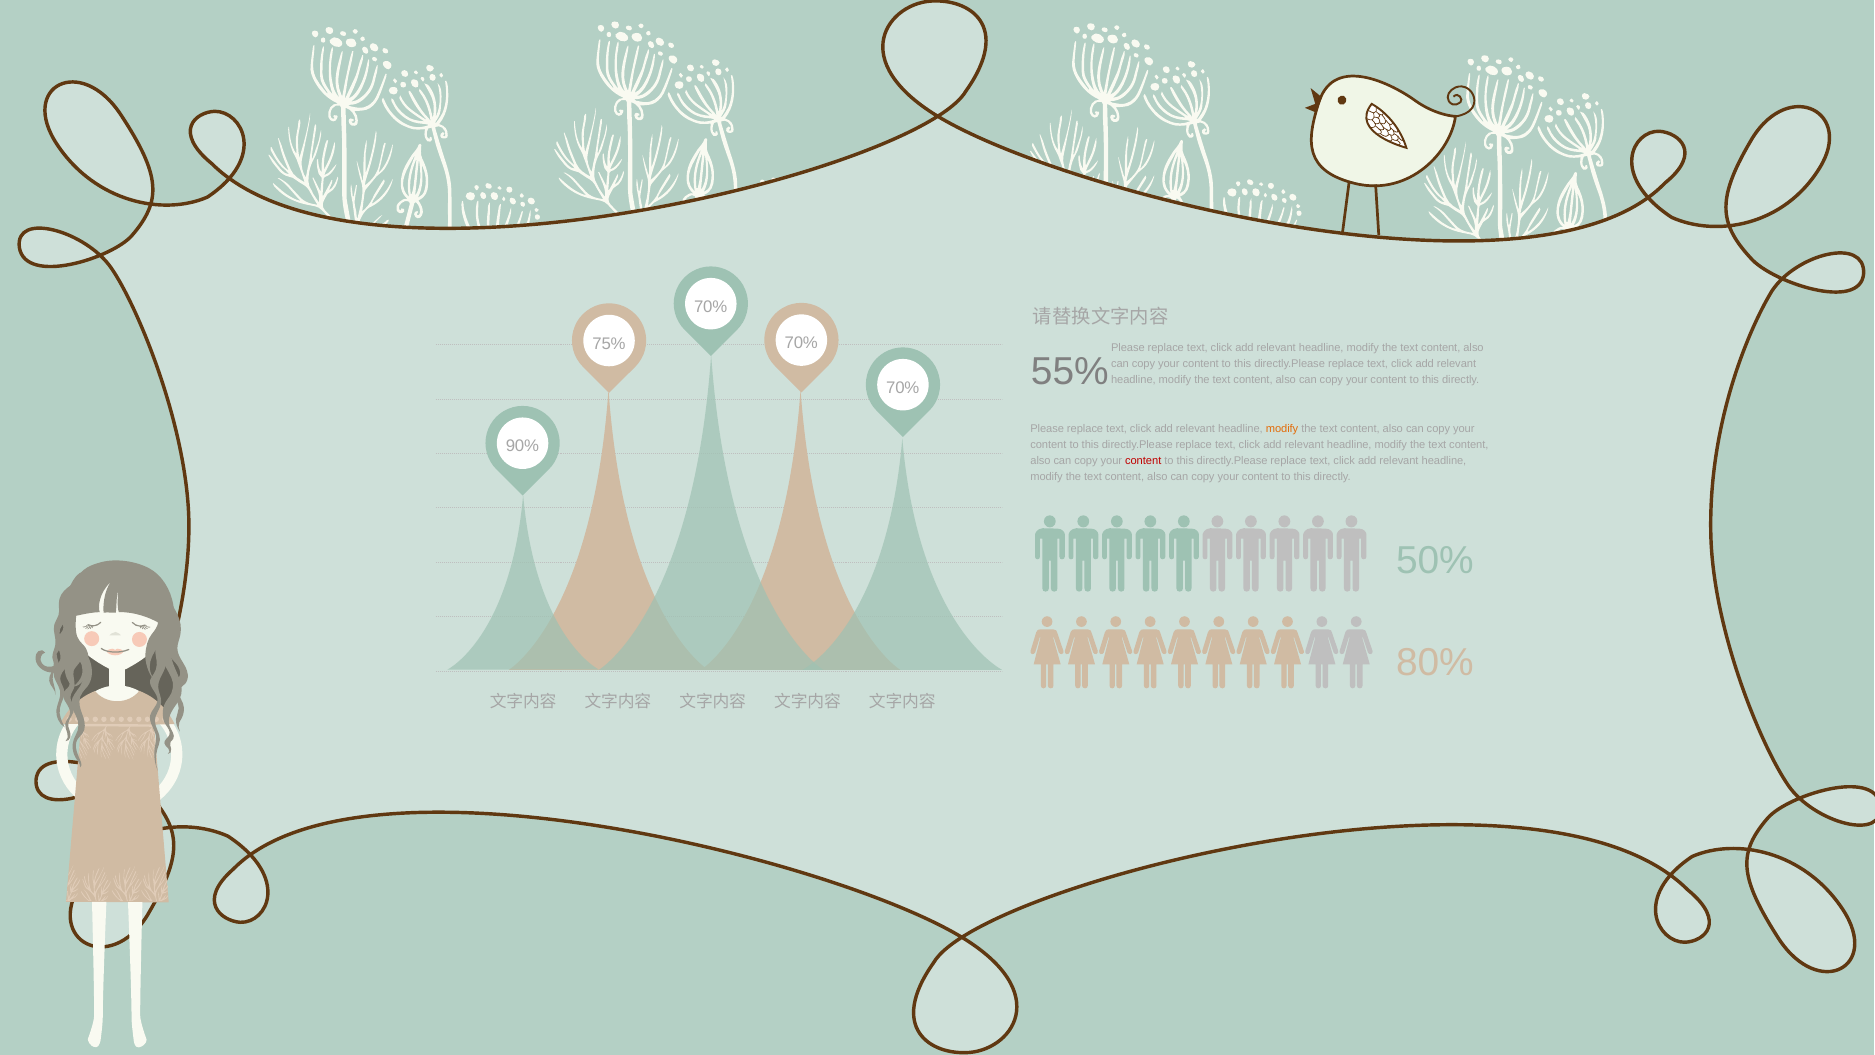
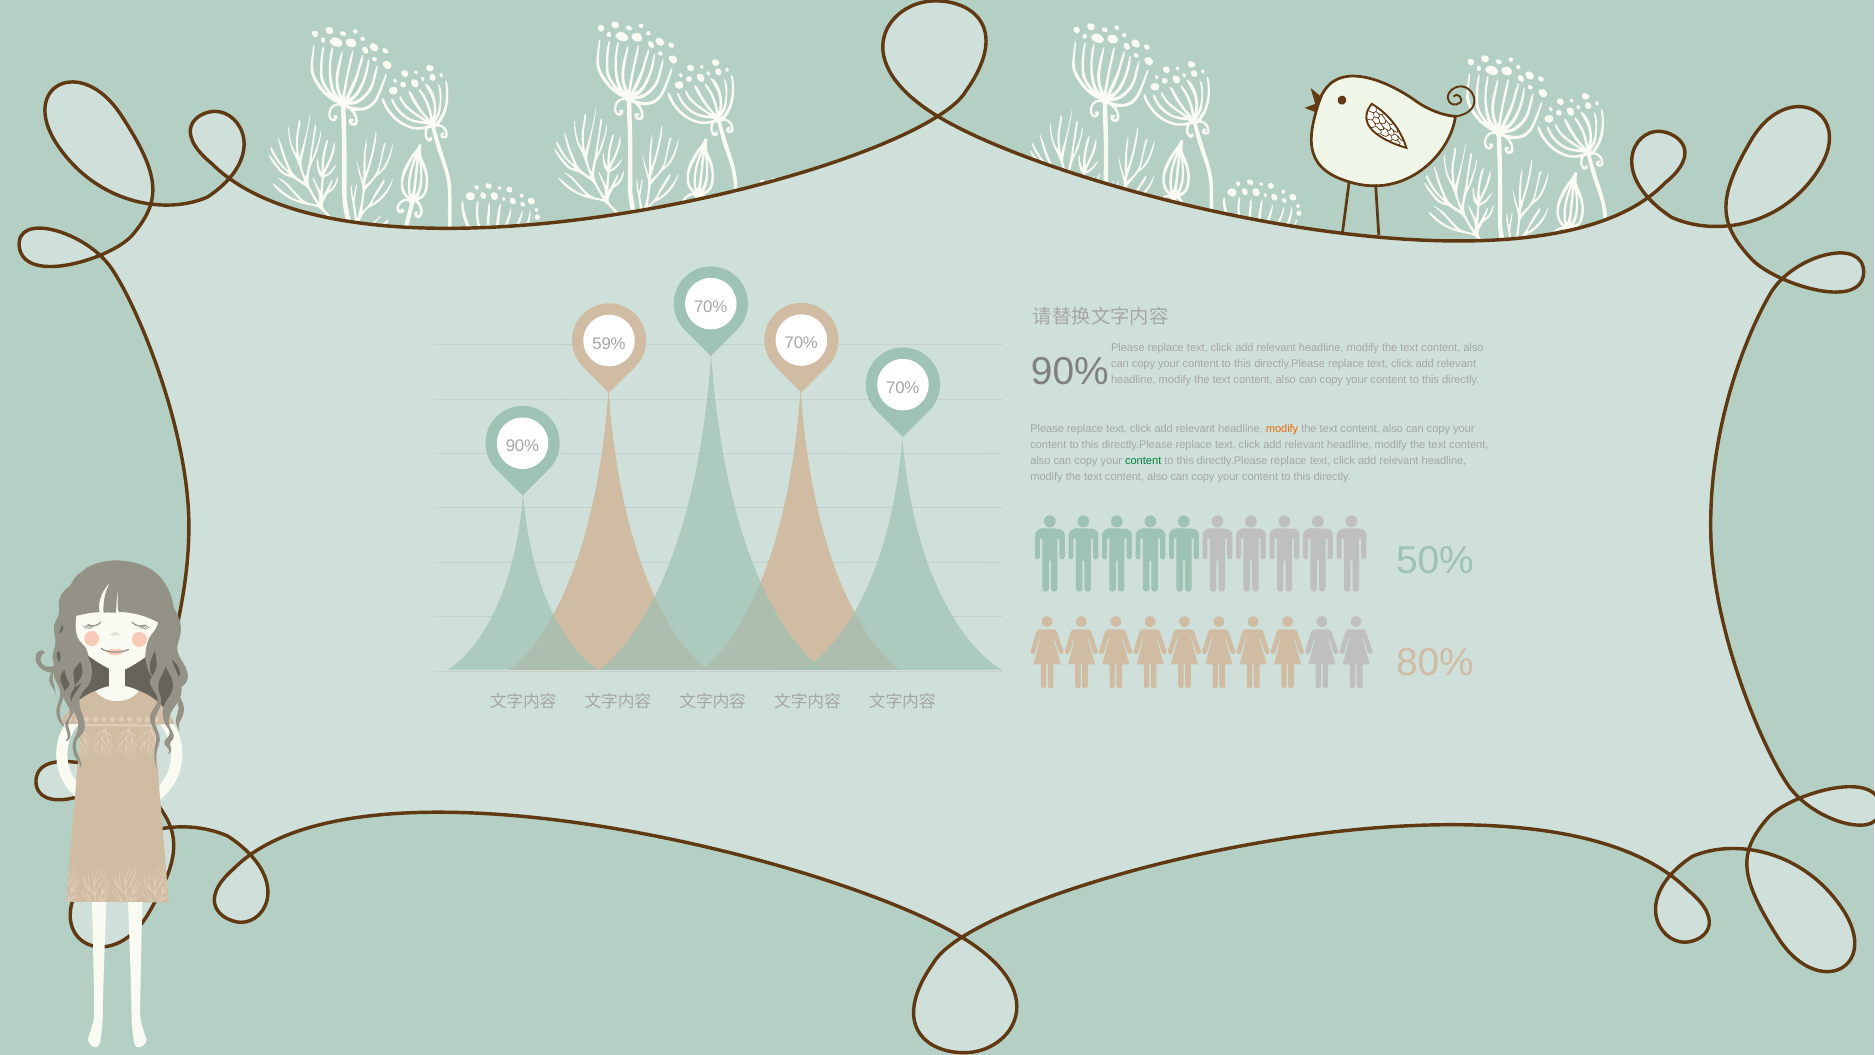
75%: 75% -> 59% (609, 344)
55%: 55% -> 90% (1070, 371)
content colour: red -> green (1143, 461)
